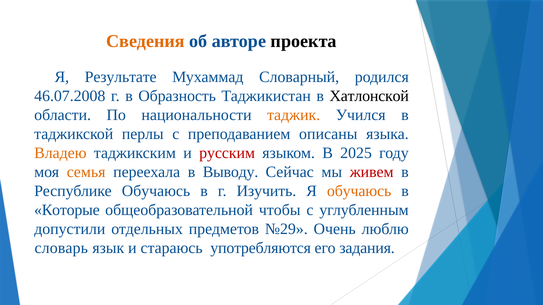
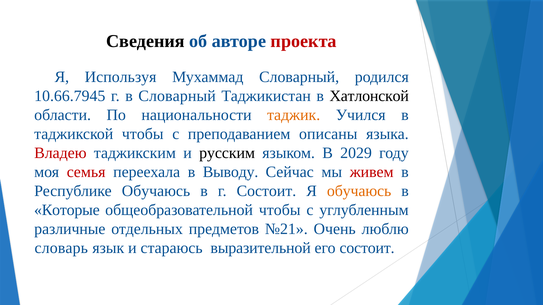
Сведения colour: orange -> black (145, 41)
проекта colour: black -> red (304, 41)
Результате: Результате -> Используя (121, 77)
46.07.2008: 46.07.2008 -> 10.66.7945 (70, 96)
в Образность: Образность -> Словарный (177, 96)
таджикской перлы: перлы -> чтобы (143, 134)
Владею colour: orange -> red (60, 153)
русским colour: red -> black (227, 153)
2025: 2025 -> 2029 (356, 153)
семья colour: orange -> red (86, 172)
г Изучить: Изучить -> Состоит (266, 191)
допустили: допустили -> различные (70, 229)
№29: №29 -> №21 (286, 229)
употребляются: употребляются -> выразительной (261, 248)
его задания: задания -> состоит (367, 248)
